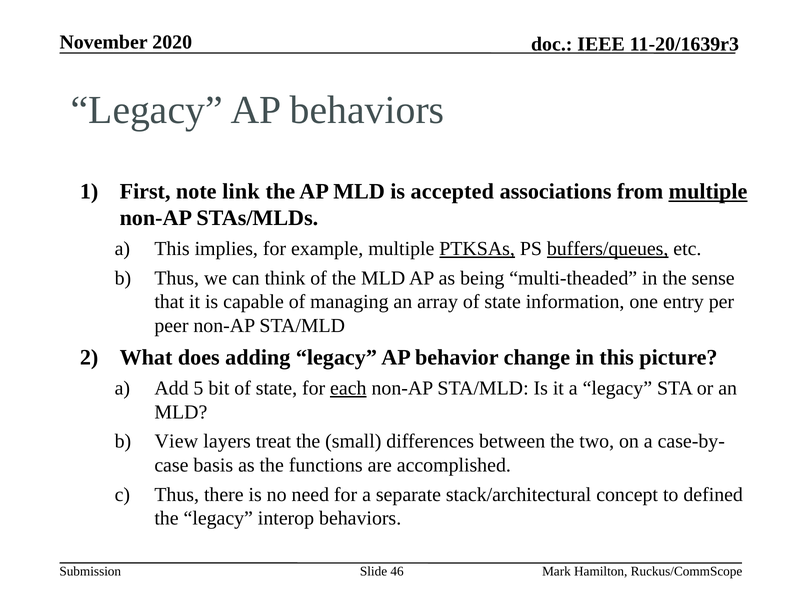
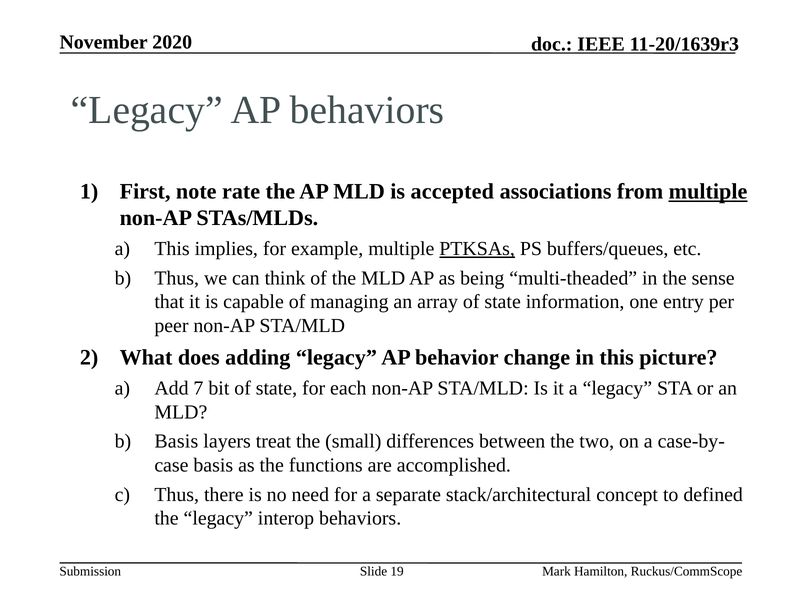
link: link -> rate (241, 192)
buffers/queues underline: present -> none (608, 249)
5: 5 -> 7 (198, 388)
each underline: present -> none (348, 388)
View: View -> Basis (176, 442)
46: 46 -> 19 (397, 572)
